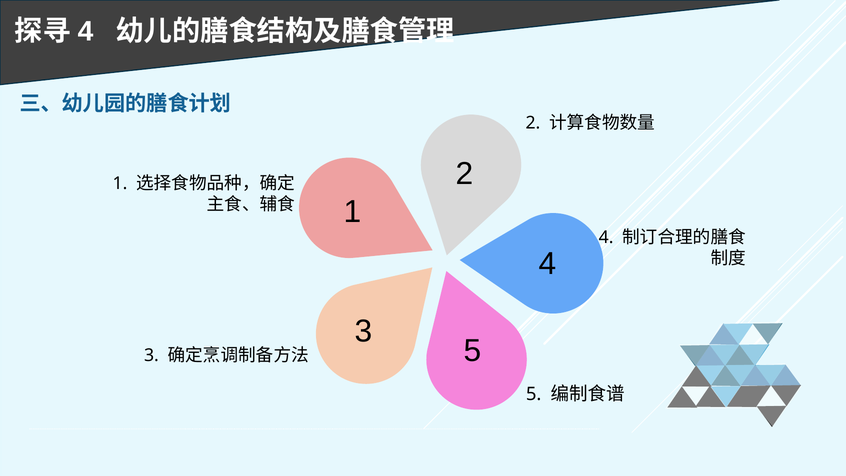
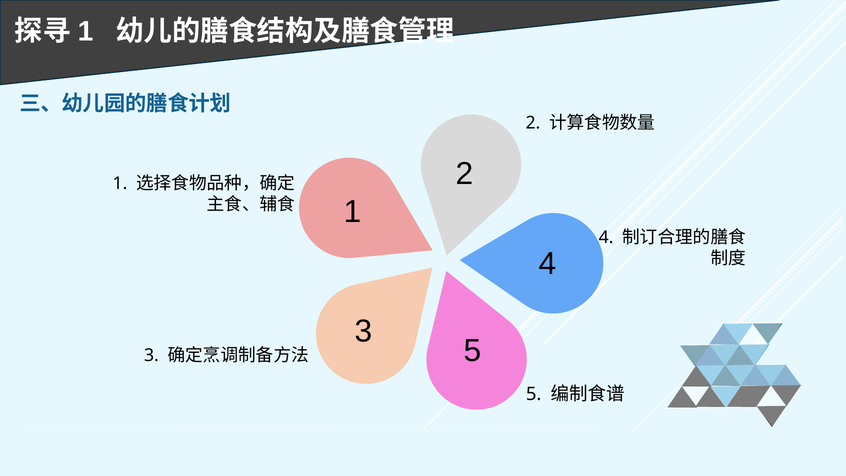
4: 4 -> 1 (85, 31)
